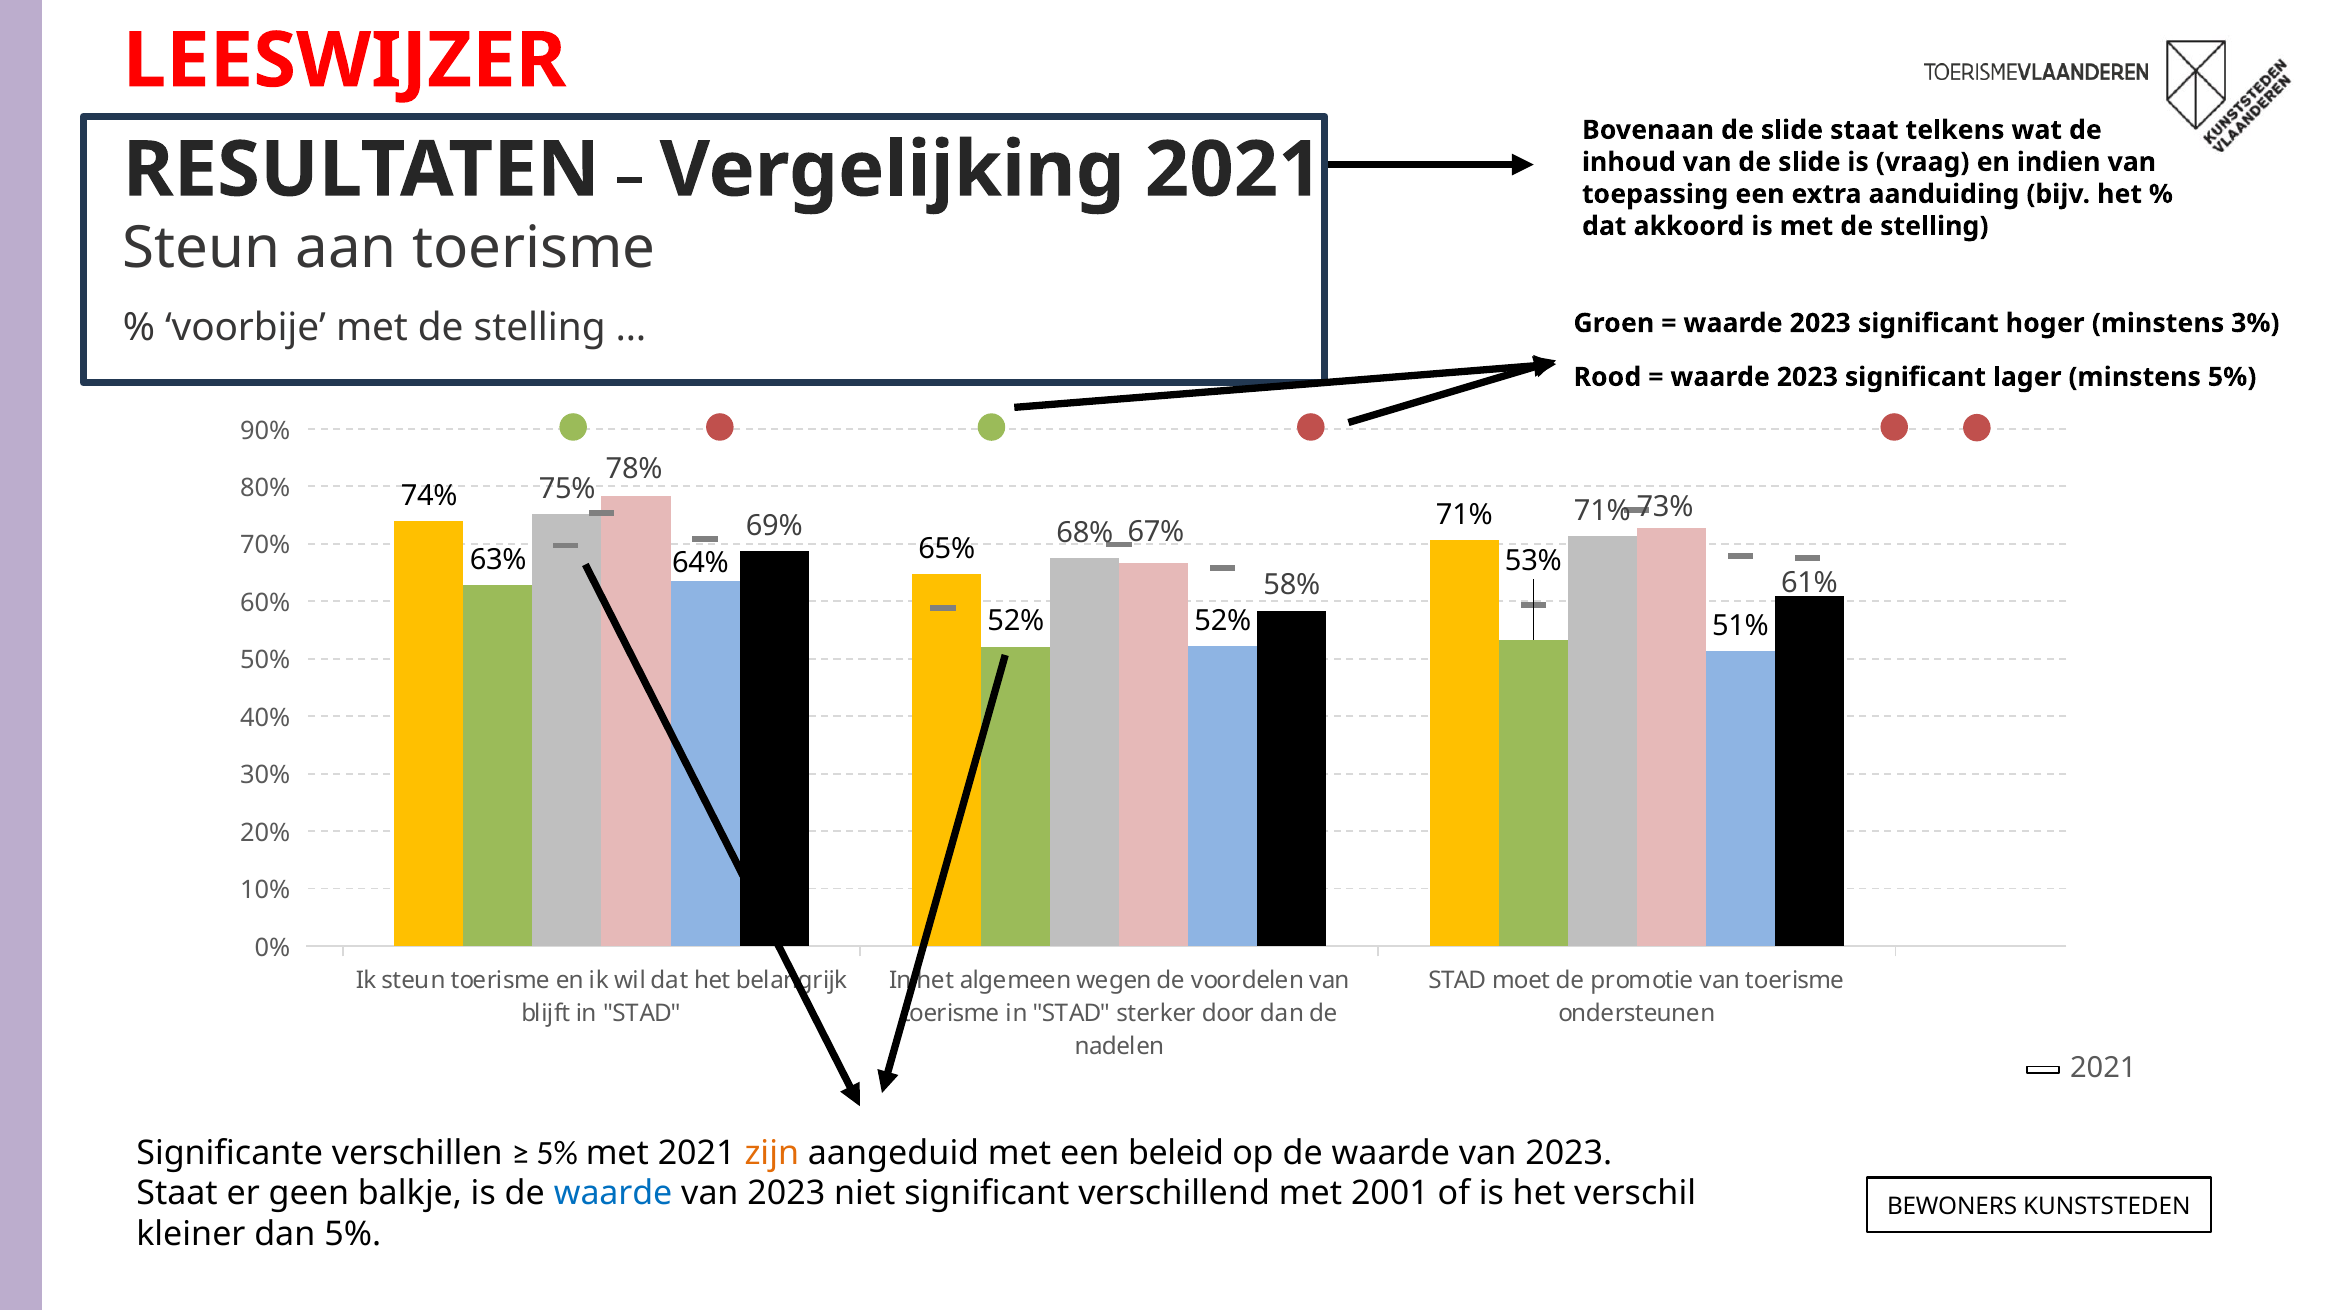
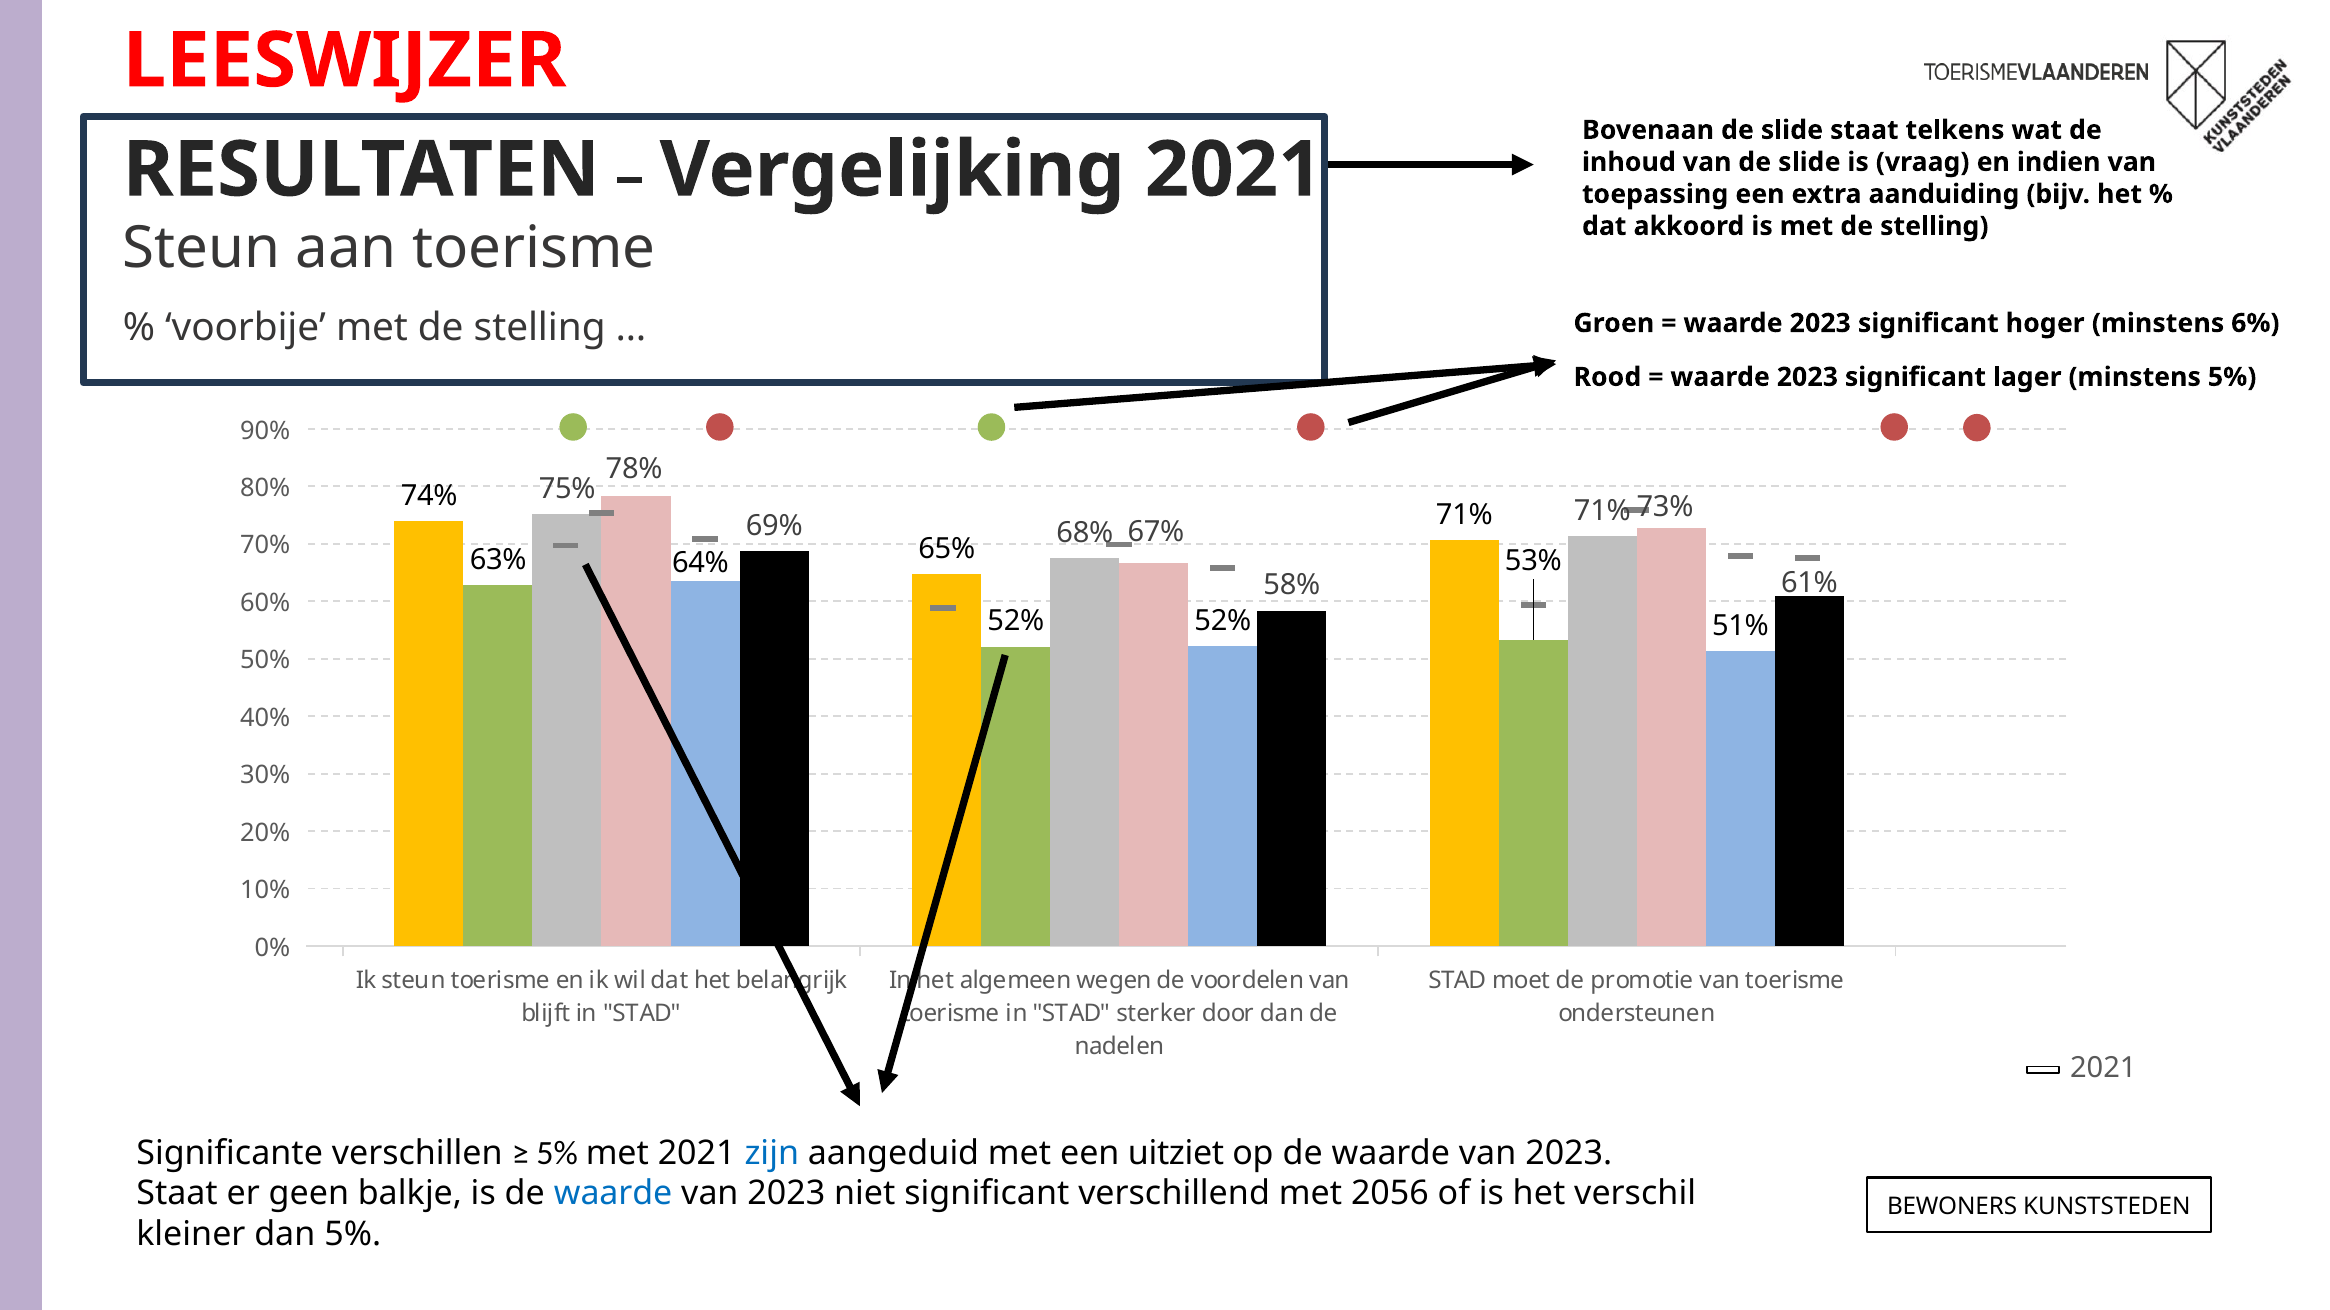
3%: 3% -> 6% (2255, 323)
zijn colour: orange -> blue (772, 1153)
beleid: beleid -> uitziet (1176, 1153)
2001: 2001 -> 2056 (1390, 1194)
